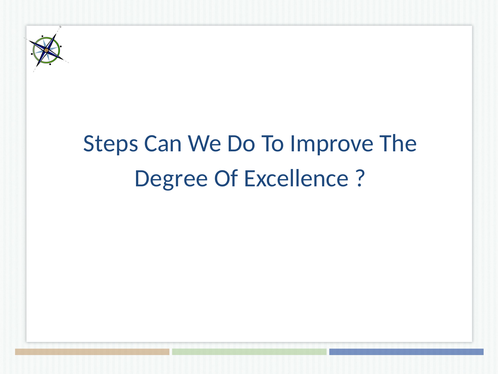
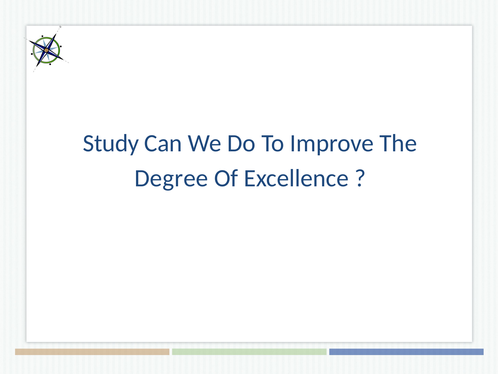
Steps: Steps -> Study (111, 143)
